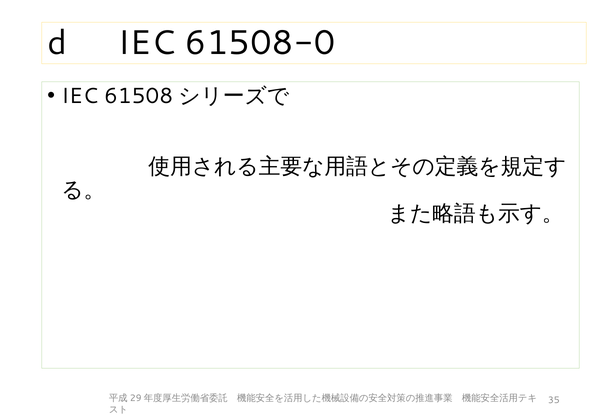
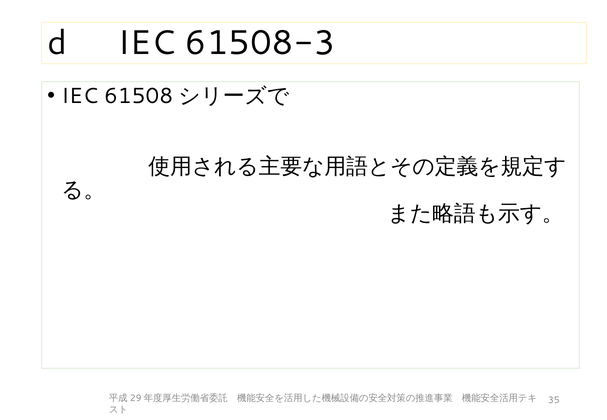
61508-0: 61508-0 -> 61508-3 (260, 43)
